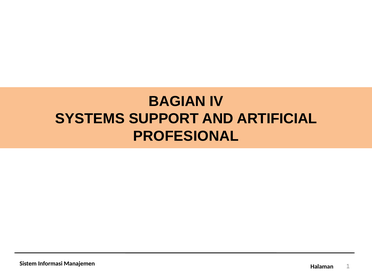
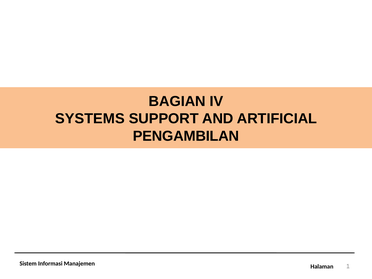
PROFESIONAL: PROFESIONAL -> PENGAMBILAN (186, 136)
